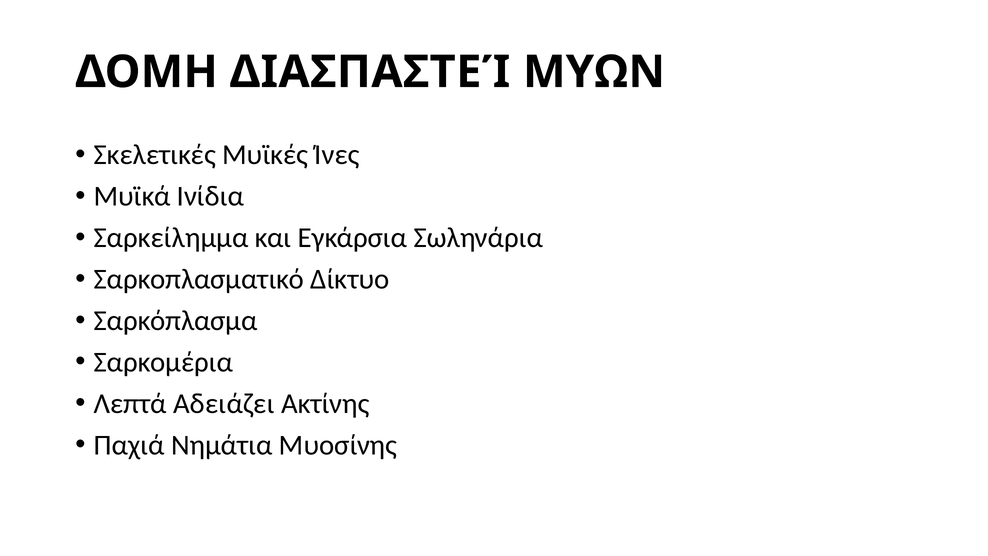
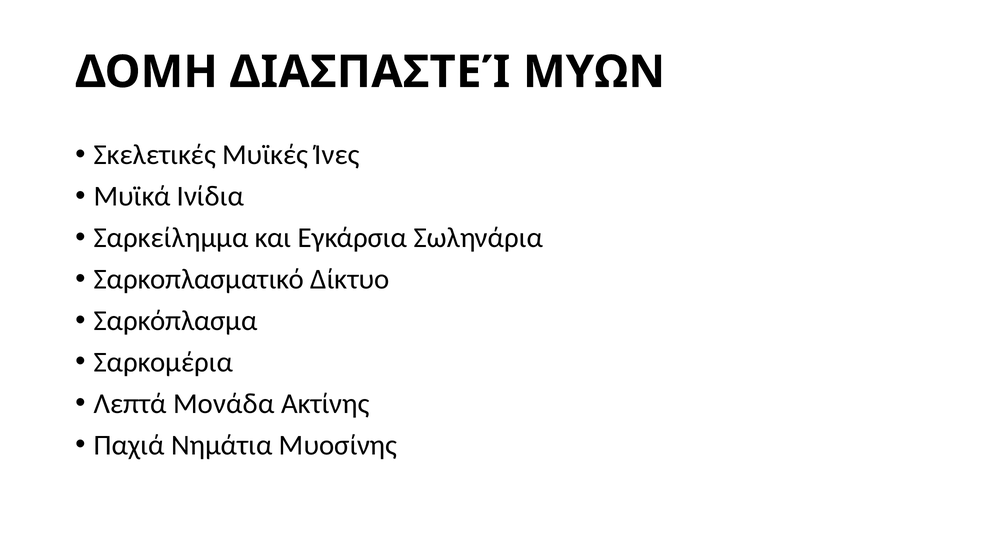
Αδειάζει: Αδειάζει -> Μονάδα (224, 403)
